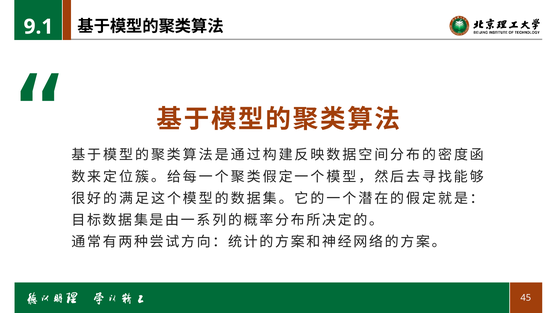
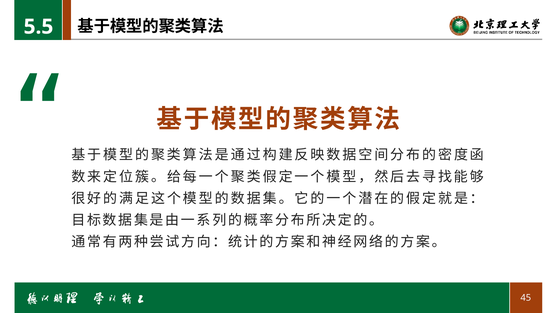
9.1: 9.1 -> 5.5 (38, 27)
